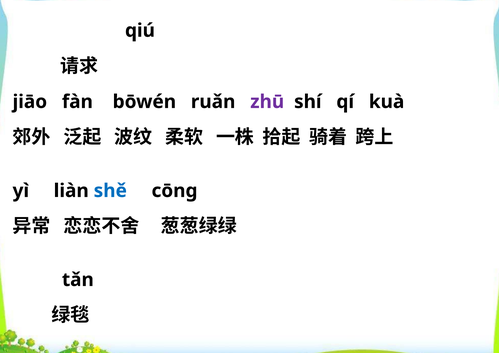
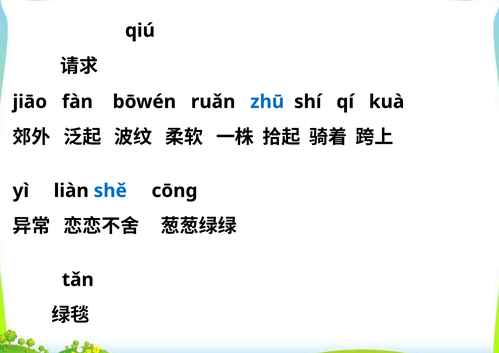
zhū colour: purple -> blue (267, 102)
